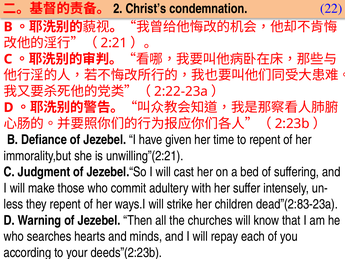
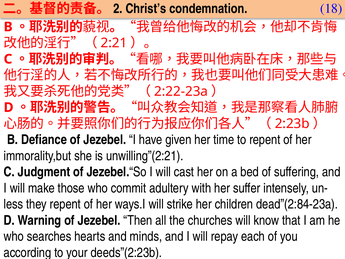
22: 22 -> 18 (331, 8)
dead”(2:83-23a: dead”(2:83-23a -> dead”(2:84-23a (297, 204)
